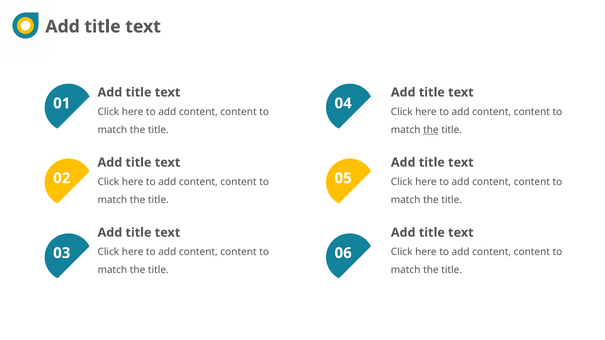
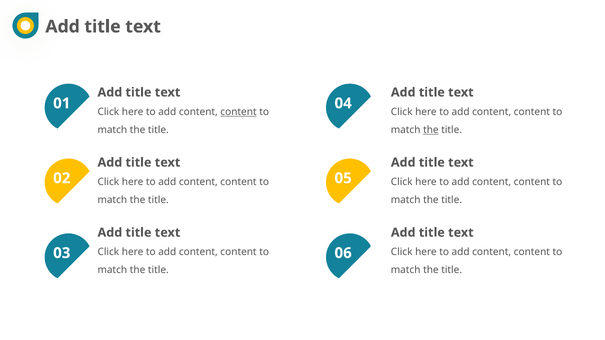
content underline: none -> present (238, 112)
